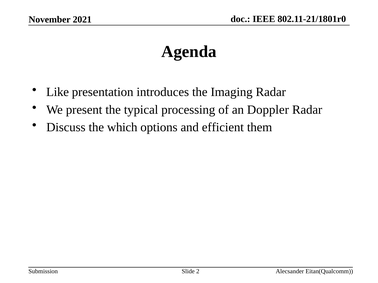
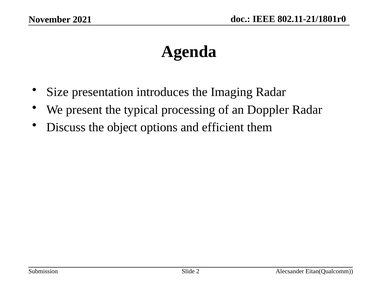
Like: Like -> Size (57, 92)
which: which -> object (122, 128)
